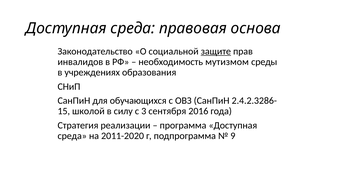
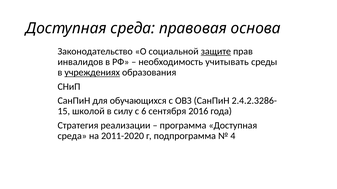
мутизмом: мутизмом -> учитывать (227, 62)
учреждениях underline: none -> present (92, 73)
3: 3 -> 6 (144, 112)
9: 9 -> 4 (233, 136)
